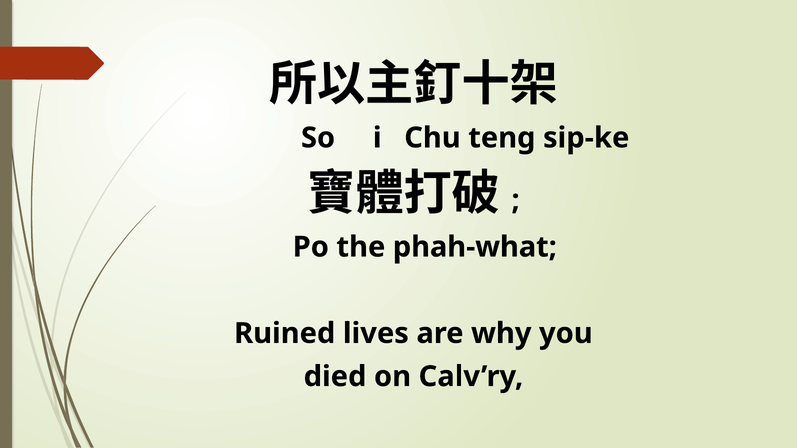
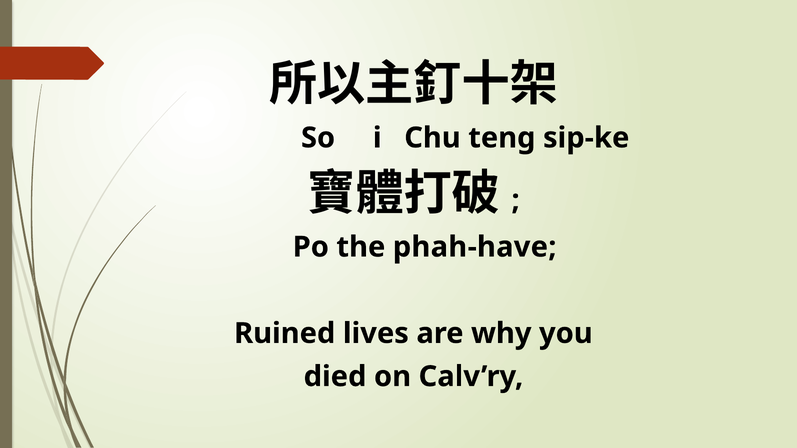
phah-what: phah-what -> phah-have (475, 247)
